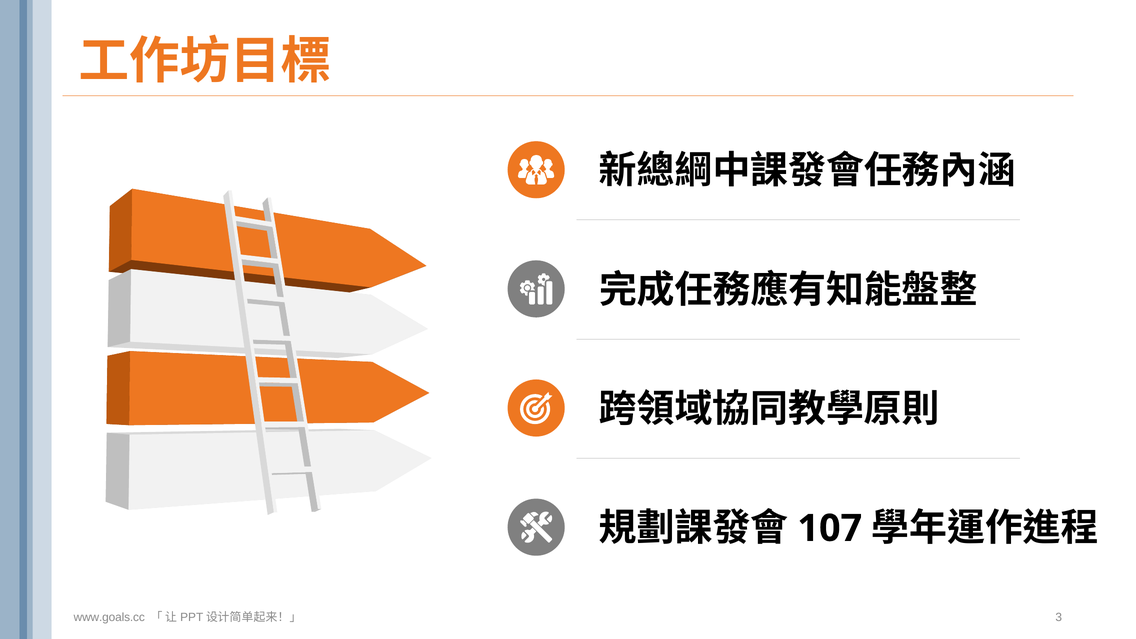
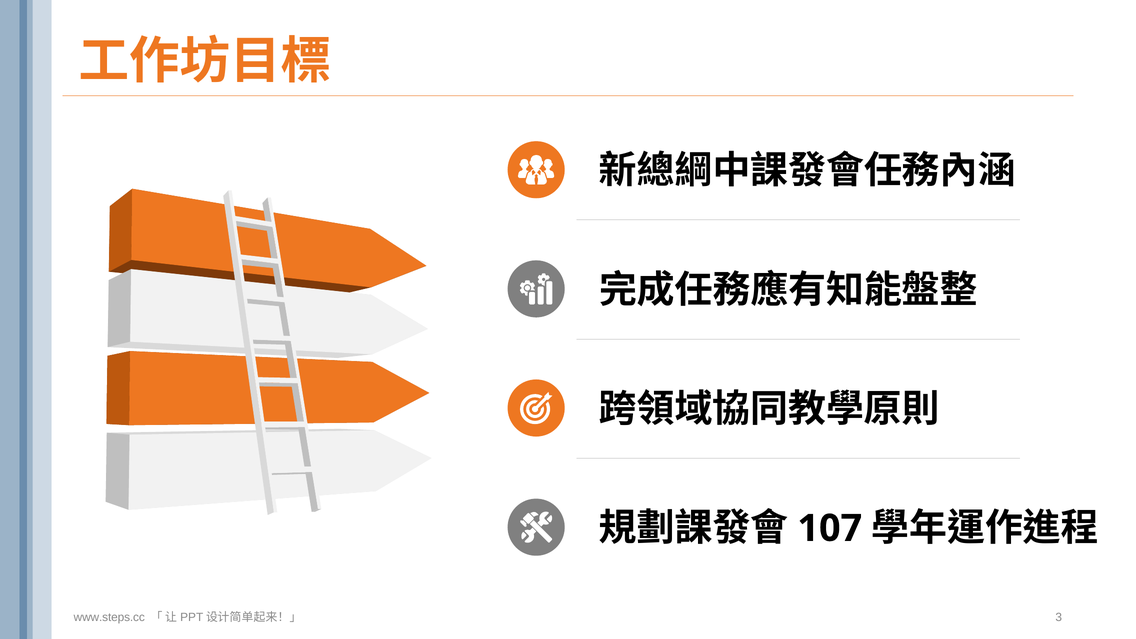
www.goals.cc: www.goals.cc -> www.steps.cc (109, 617)
